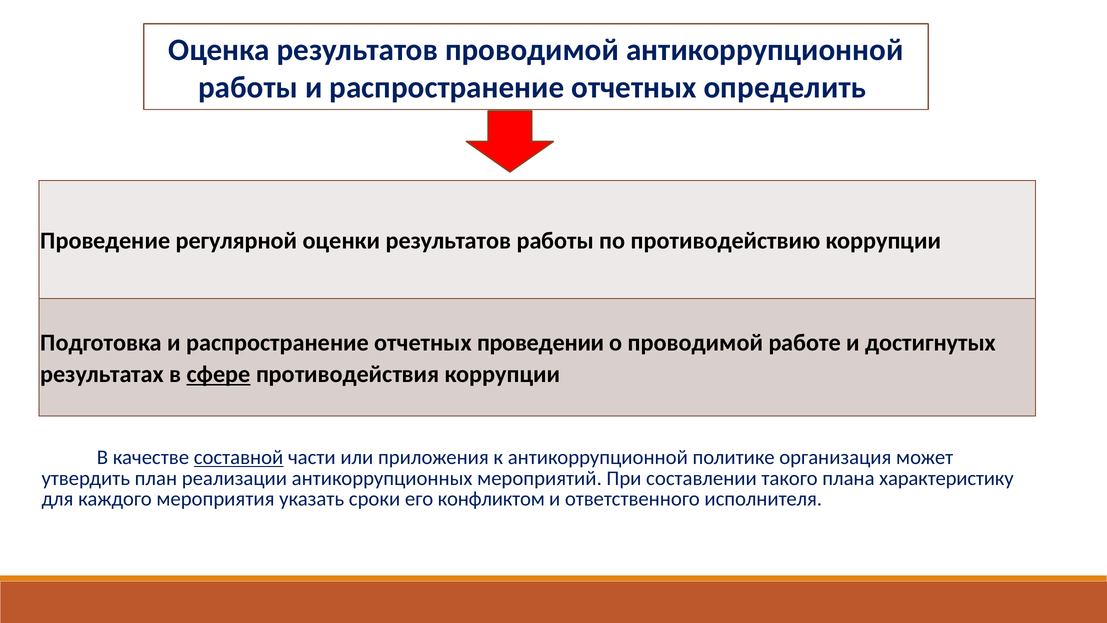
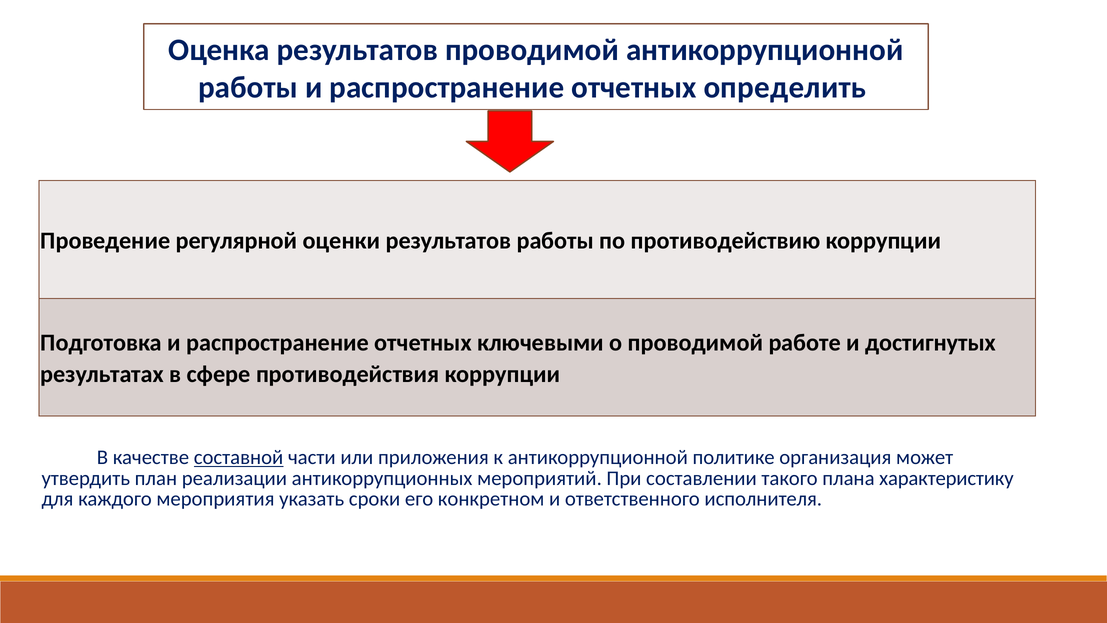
проведении: проведении -> ключевыми (541, 343)
сфере underline: present -> none (219, 374)
конфликтом: конфликтом -> конкретном (491, 499)
